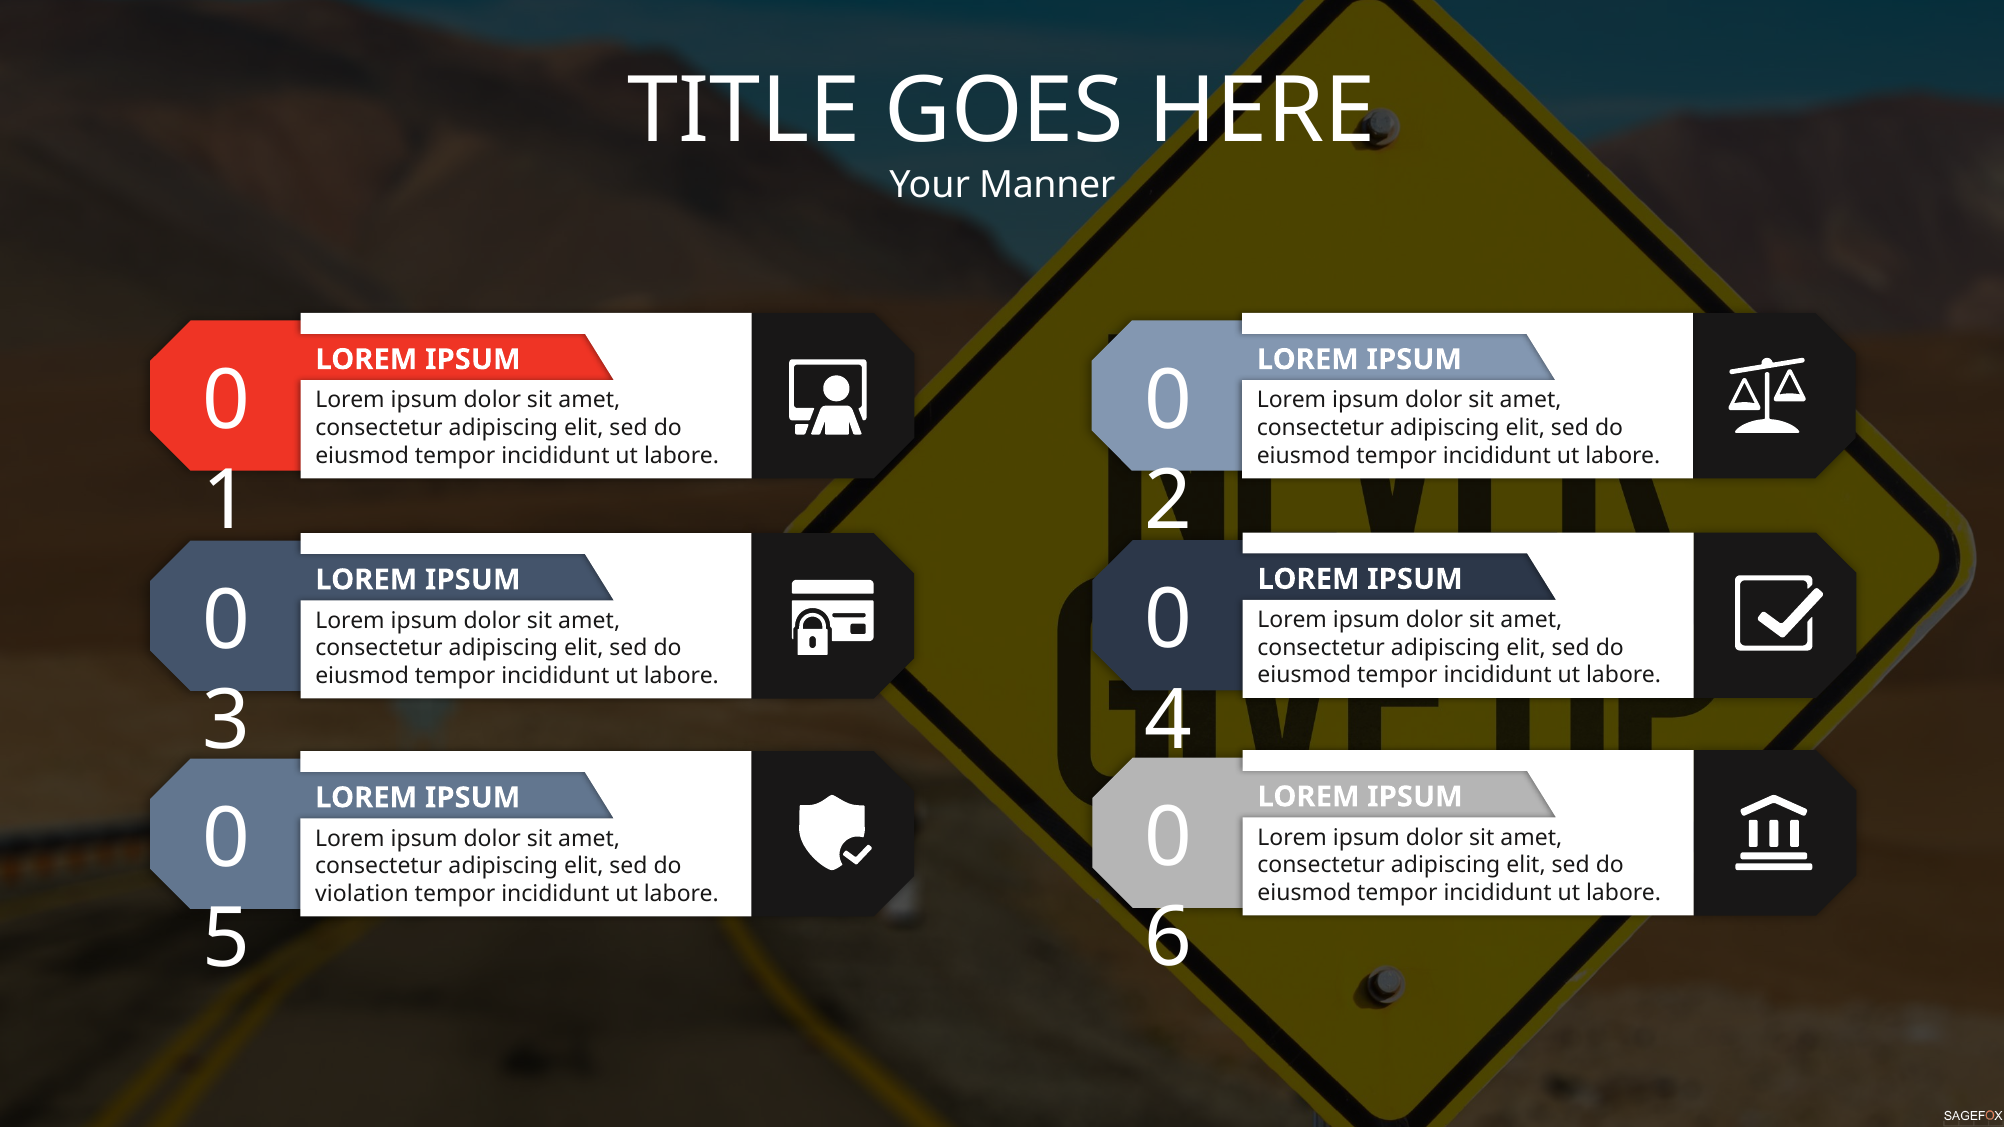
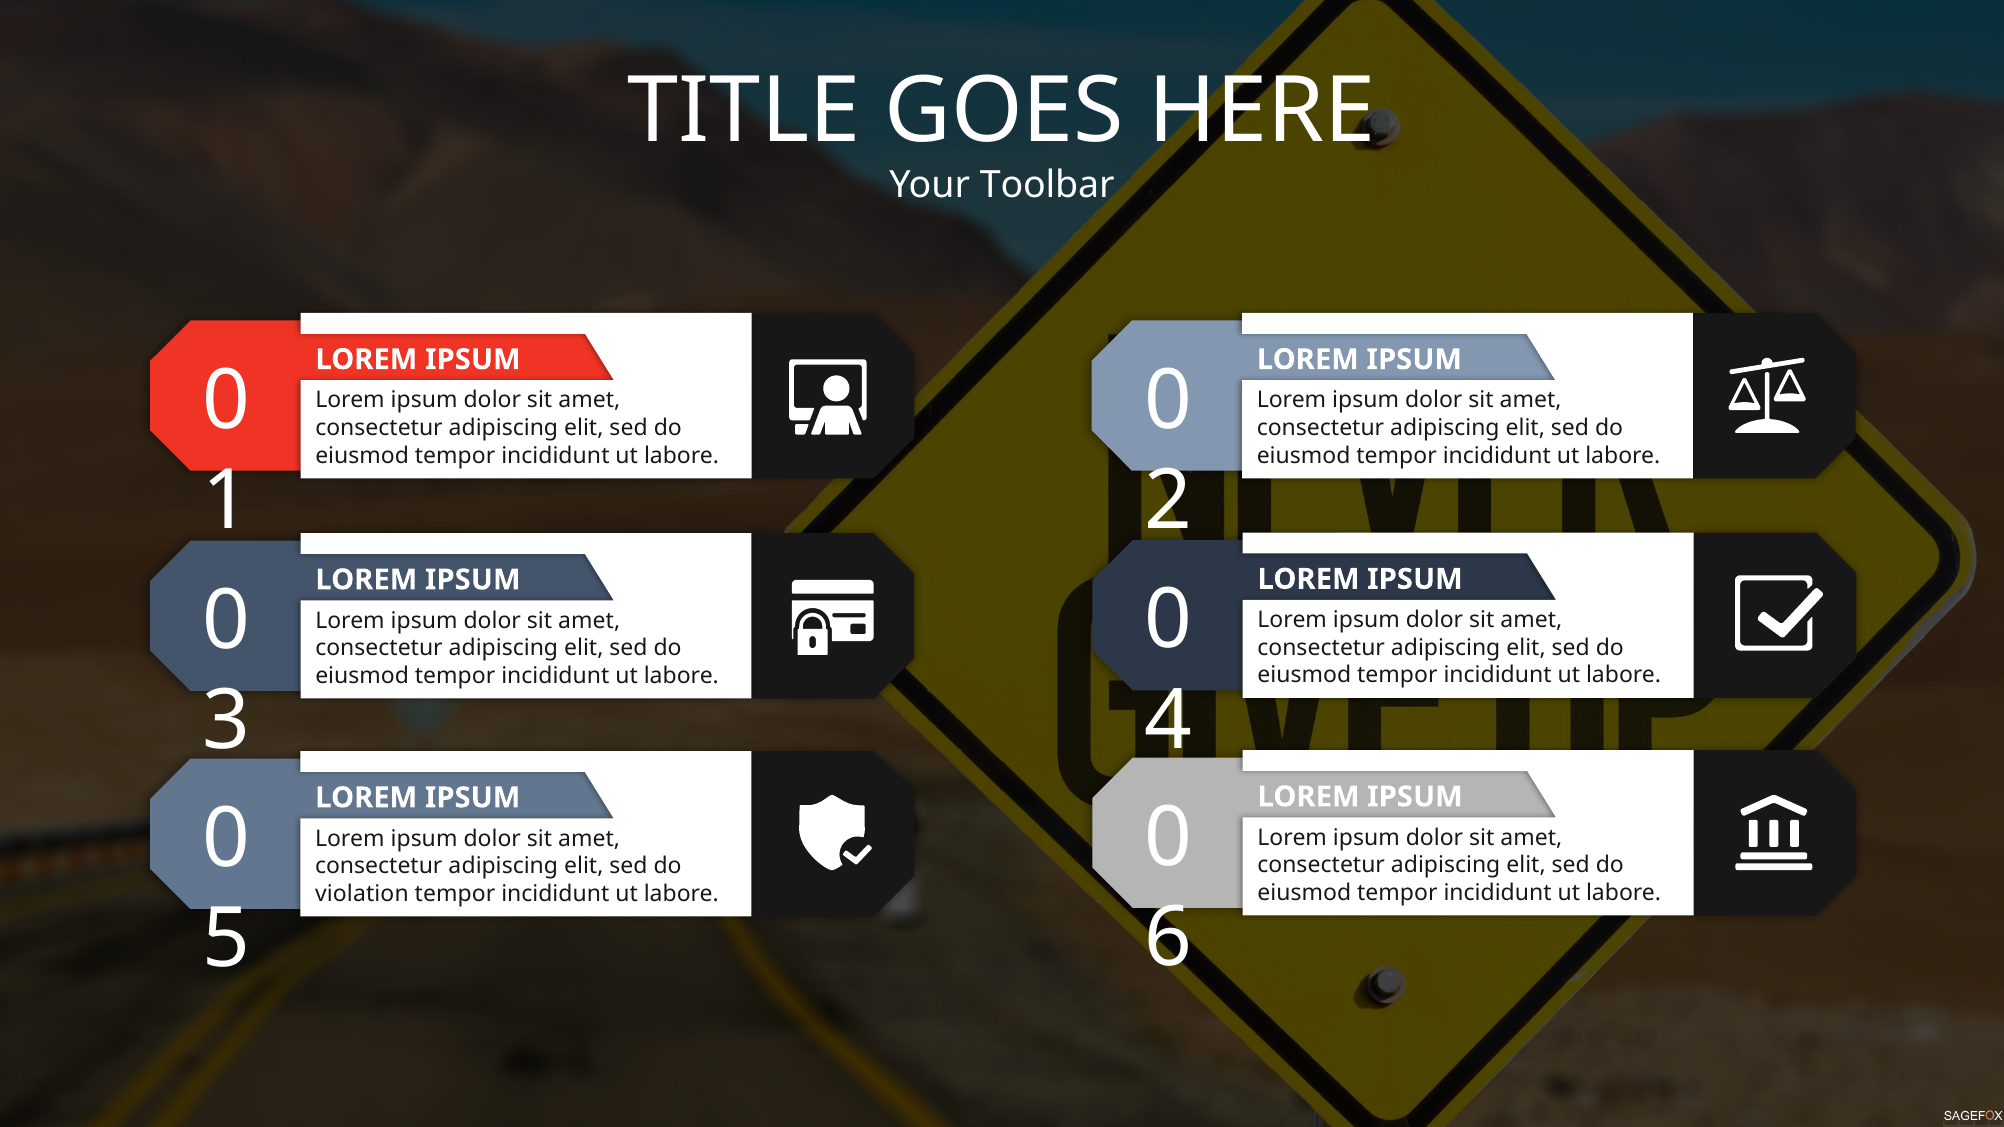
Manner: Manner -> Toolbar (1047, 185)
